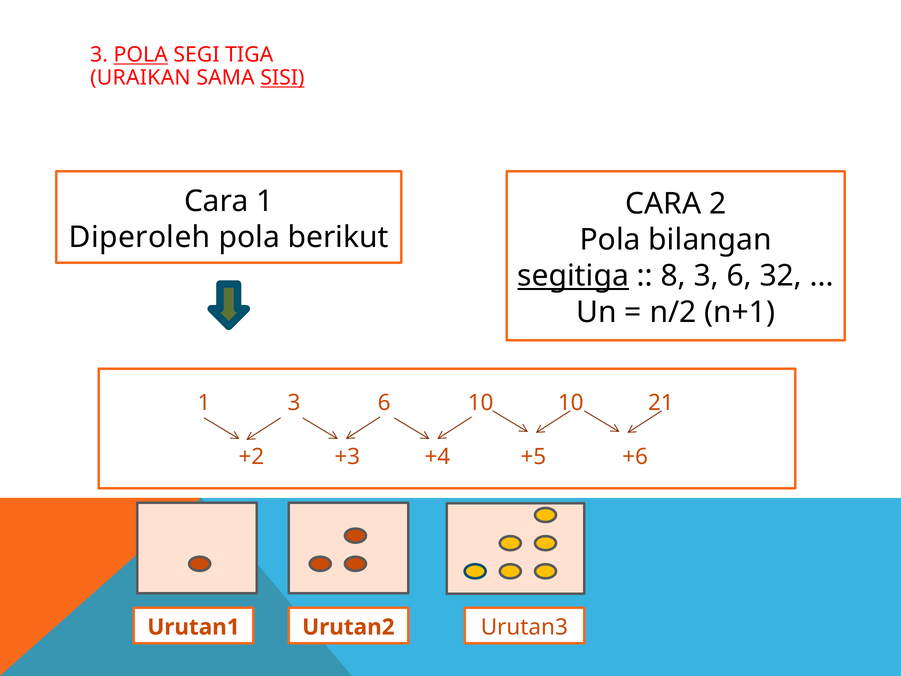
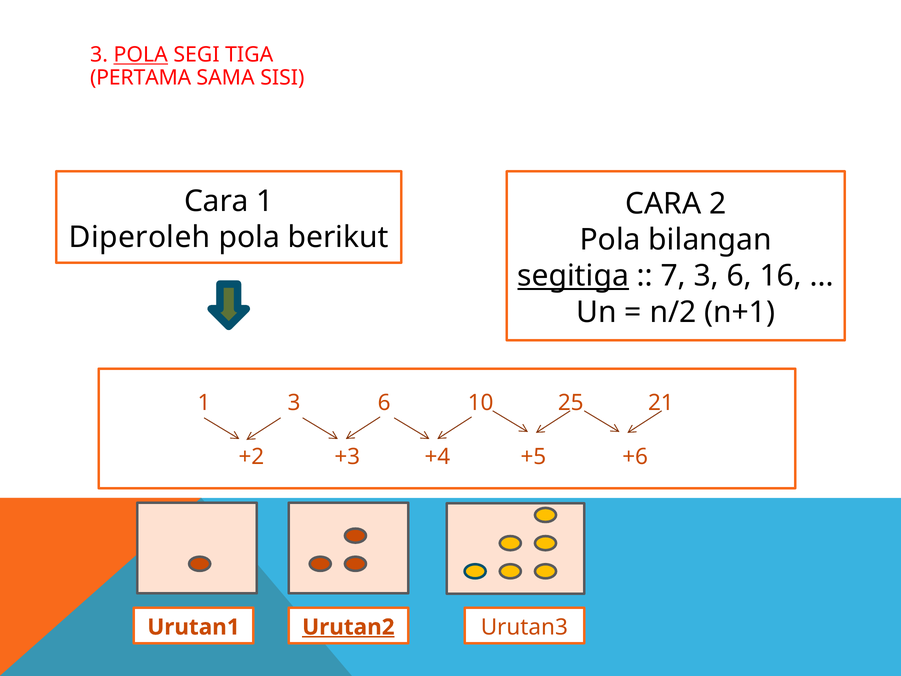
URAIKAN: URAIKAN -> PERTAMA (141, 78)
SISI underline: present -> none (282, 78)
8: 8 -> 7 (673, 276)
32: 32 -> 16 (781, 276)
10 10: 10 -> 25 (571, 403)
Urutan2 underline: none -> present (348, 627)
